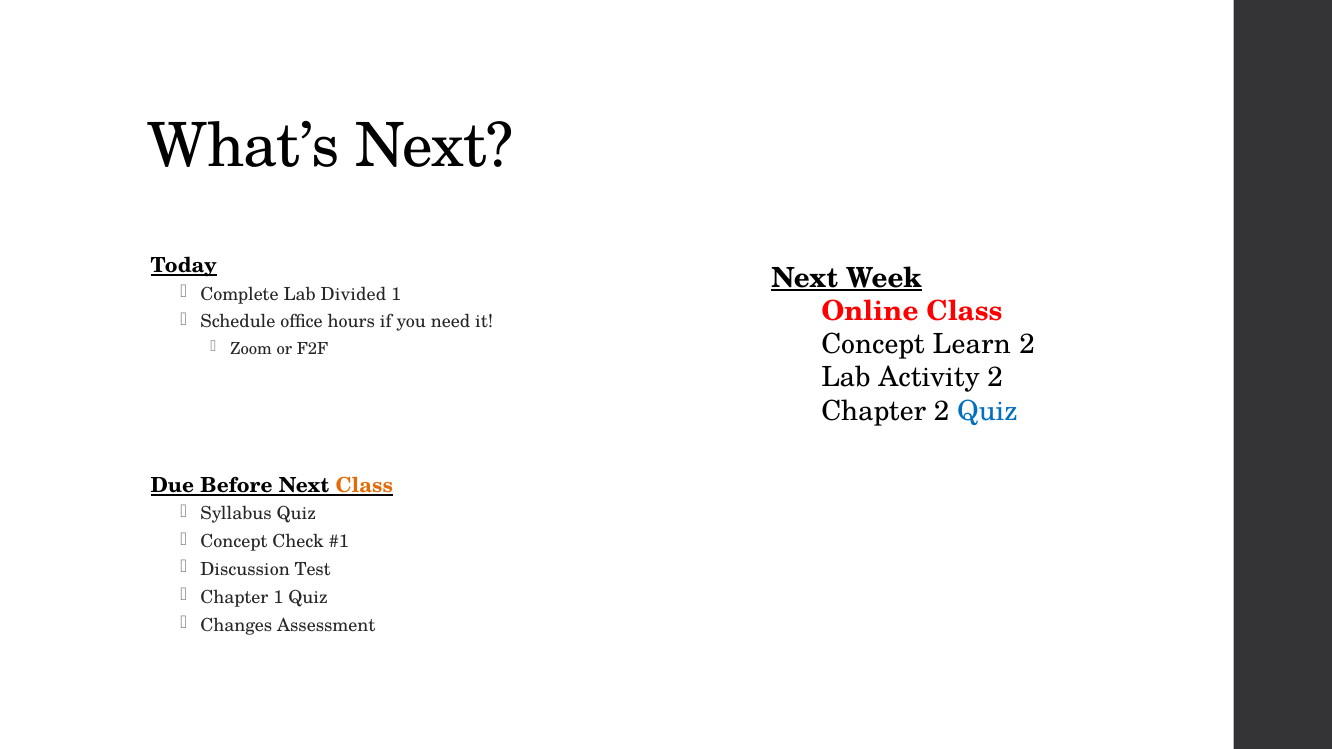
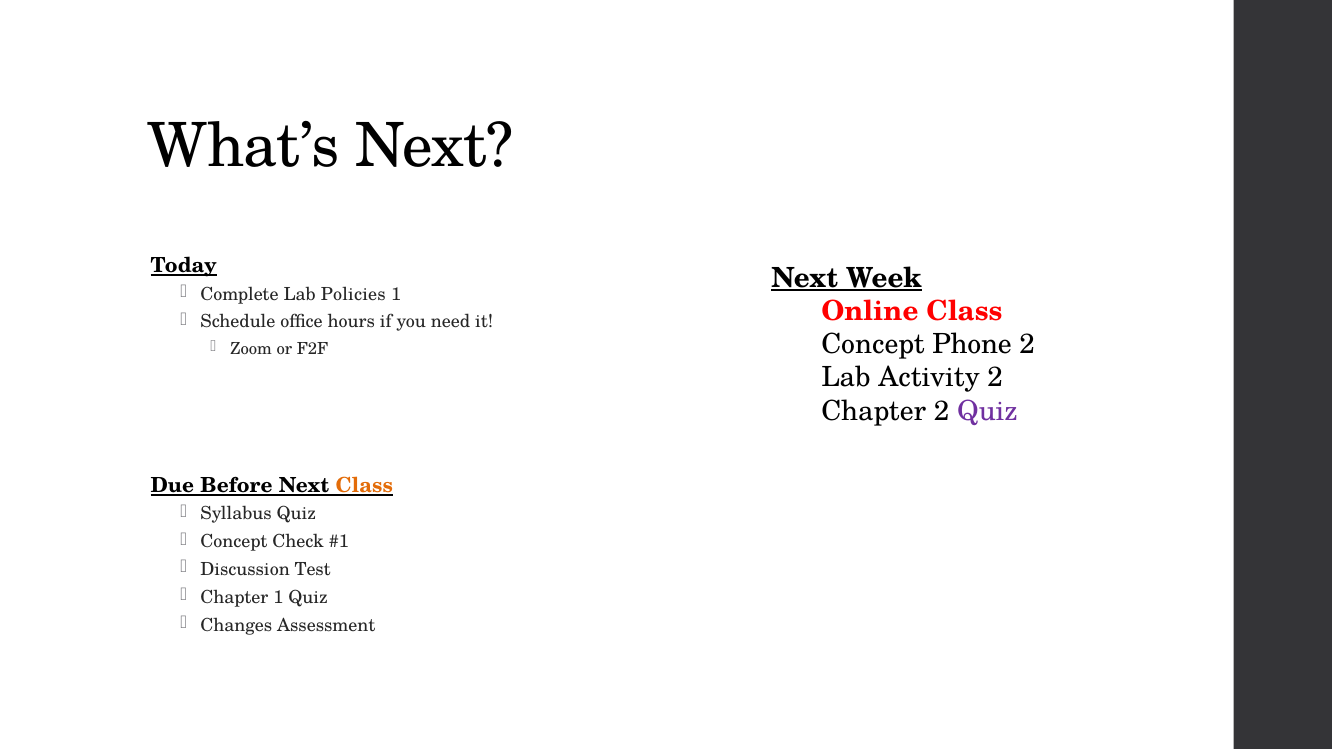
Divided: Divided -> Policies (353, 294)
Learn: Learn -> Phone (972, 345)
Quiz colour: blue -> purple (987, 411)
